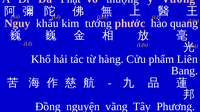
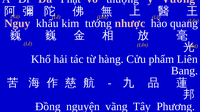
phước: phước -> nhược (130, 23)
